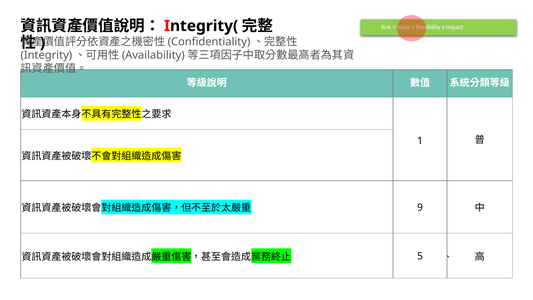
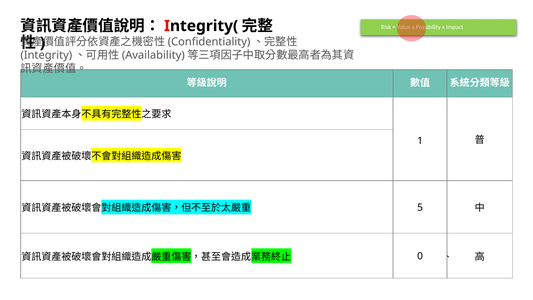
9: 9 -> 5 (420, 207)
5: 5 -> 0 (420, 256)
